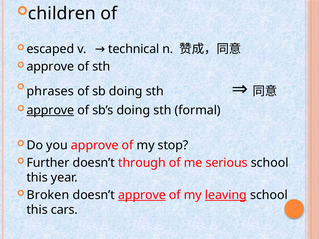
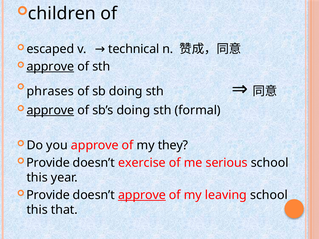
approve underline: none -> present (50, 67)
stop: stop -> they (173, 145)
Further: Further -> Provide (48, 163)
through: through -> exercise (142, 163)
Broken: Broken -> Provide (48, 195)
leaving underline: present -> none (226, 195)
cars: cars -> that (64, 210)
